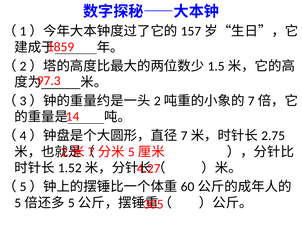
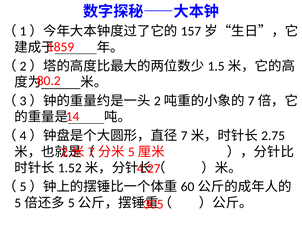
97.3: 97.3 -> 80.2 (49, 81)
